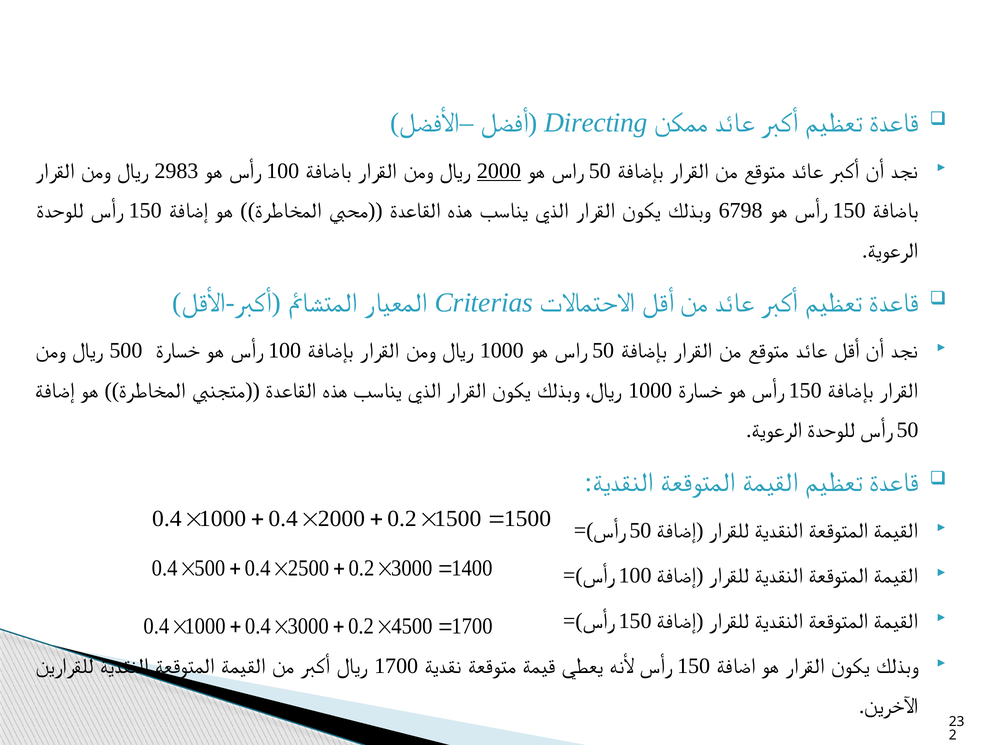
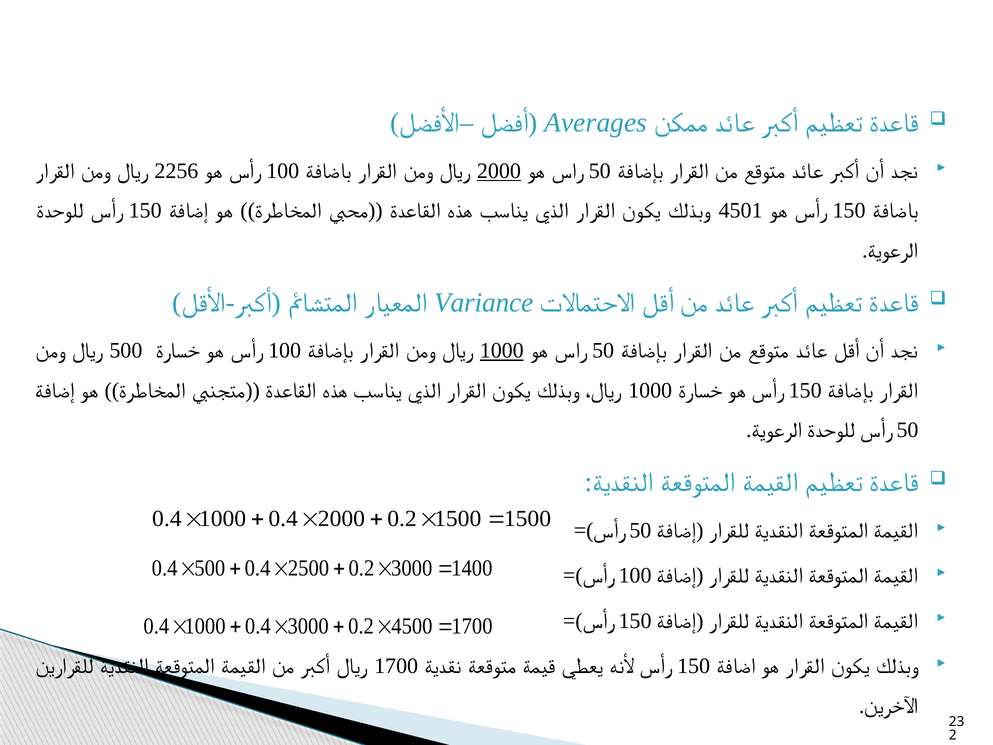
Directing: Directing -> Averages (596, 123)
2983: 2983 -> 2256 (176, 171)
6798: 6798 -> 4501 (741, 211)
Criterias: Criterias -> Variance (484, 302)
1000 underline: none -> present (502, 351)
